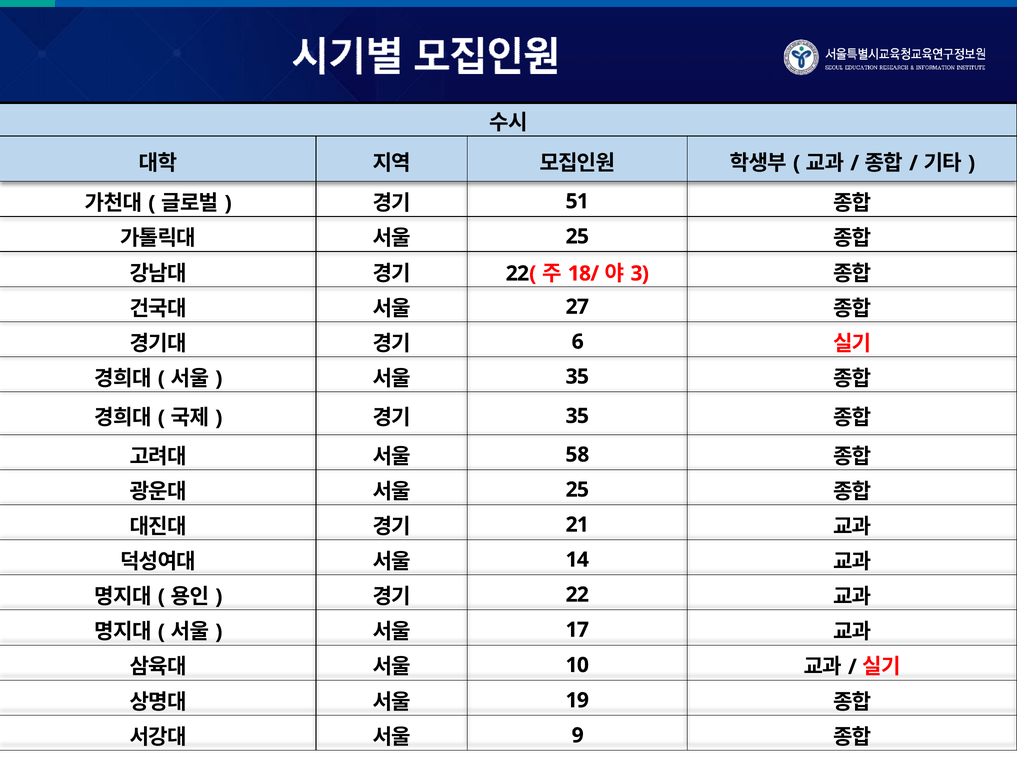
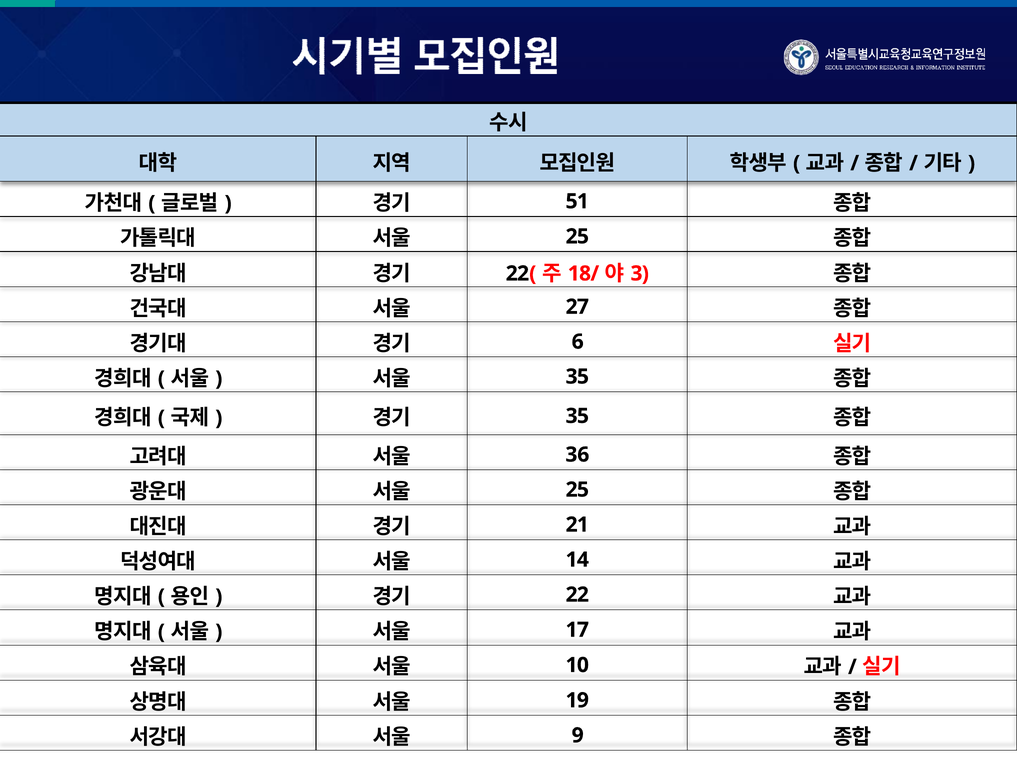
58: 58 -> 36 (577, 455)
